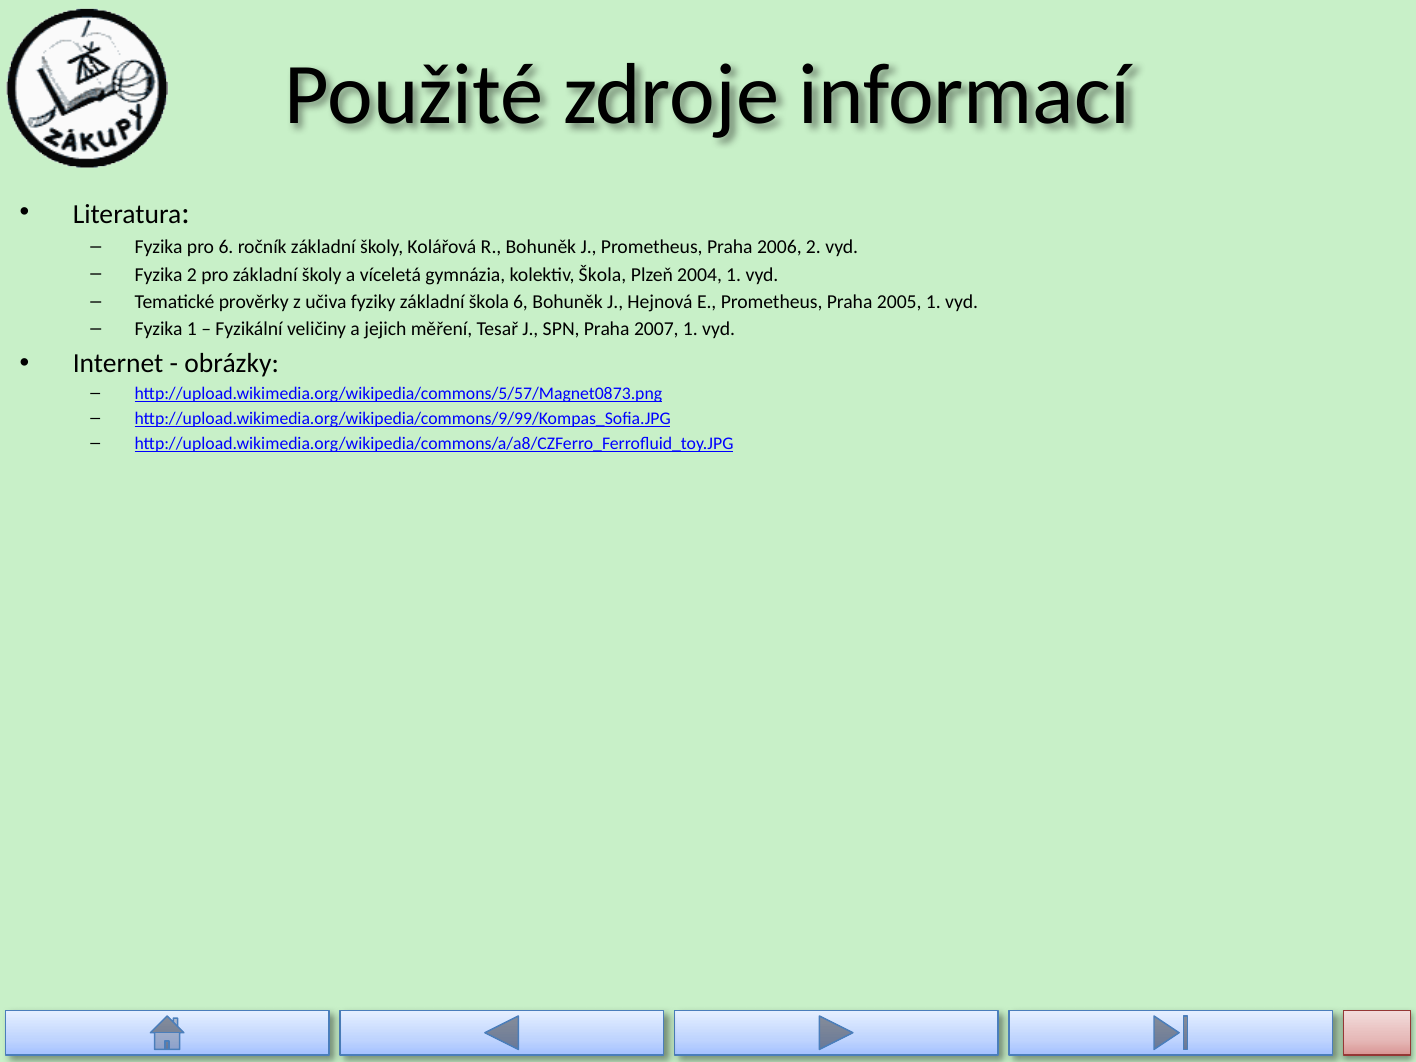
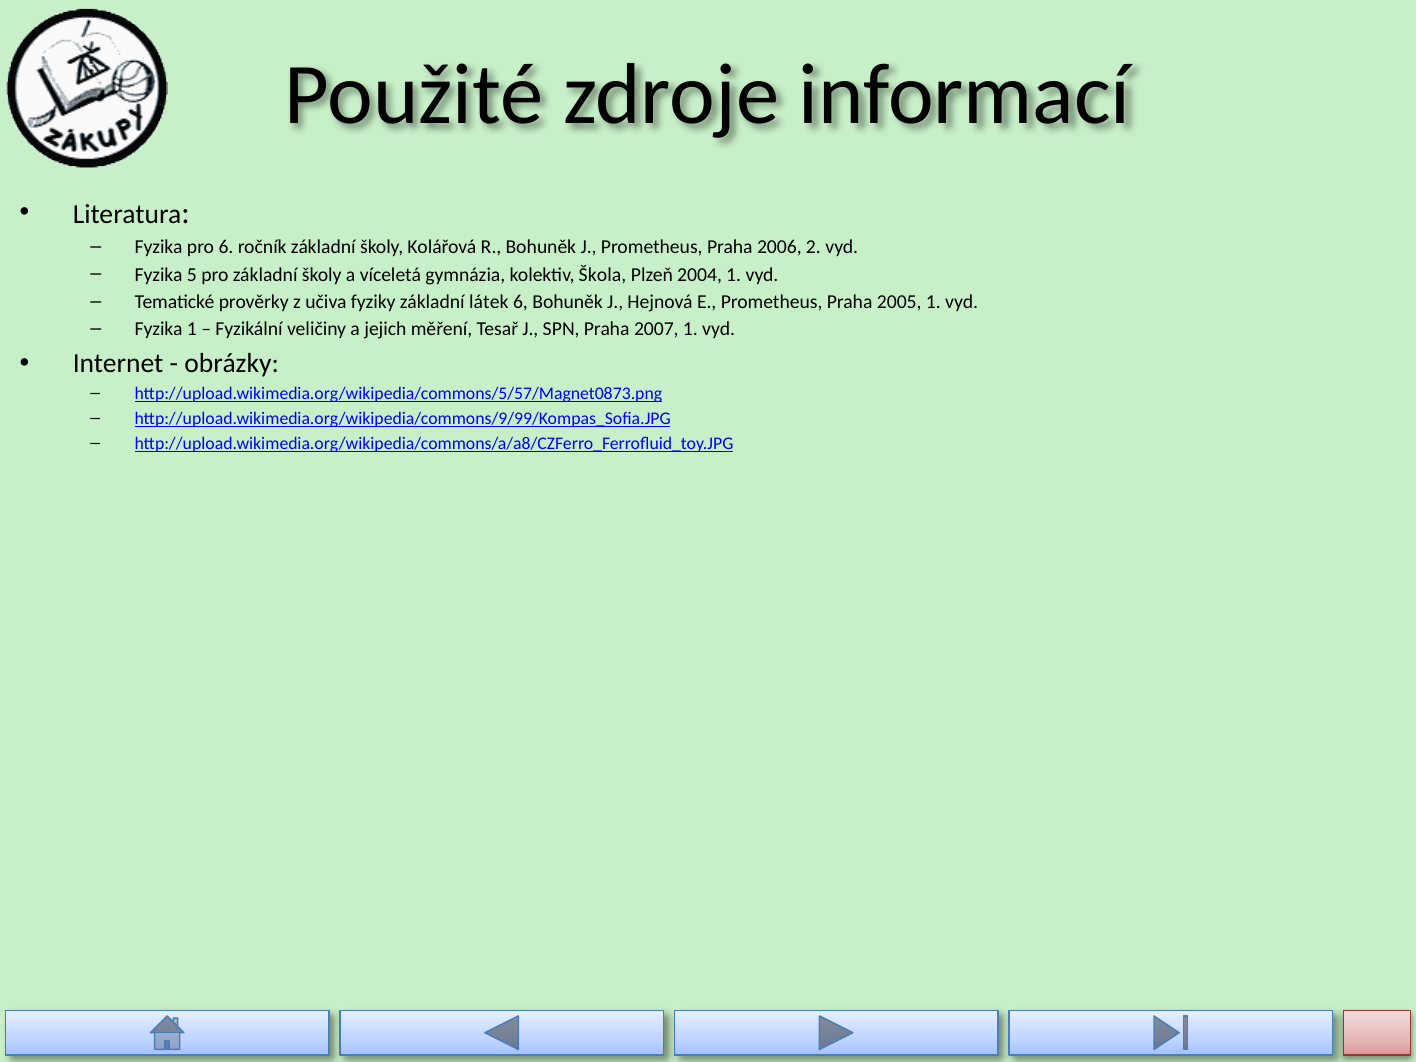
Fyzika 2: 2 -> 5 (192, 275)
základní škola: škola -> látek (489, 302)
